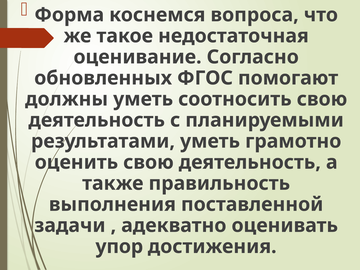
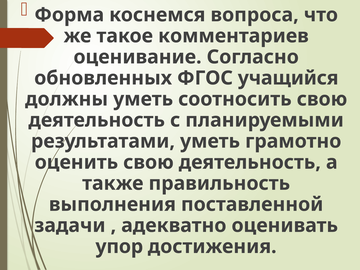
недостаточная: недостаточная -> комментариев (233, 36)
помогают: помогают -> учащийся (288, 78)
